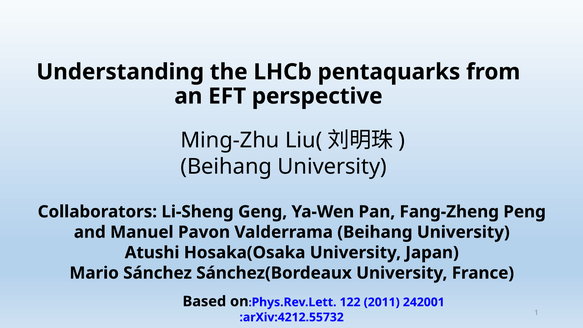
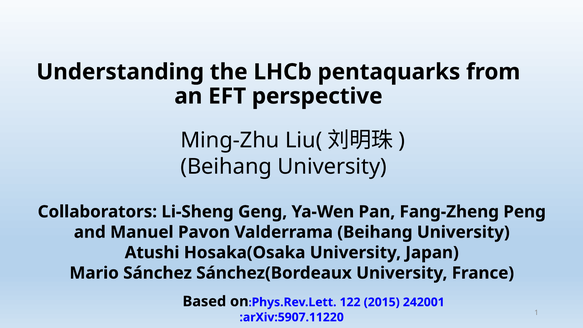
2011: 2011 -> 2015 (382, 302)
:arXiv:4212.55732: :arXiv:4212.55732 -> :arXiv:5907.11220 (292, 317)
